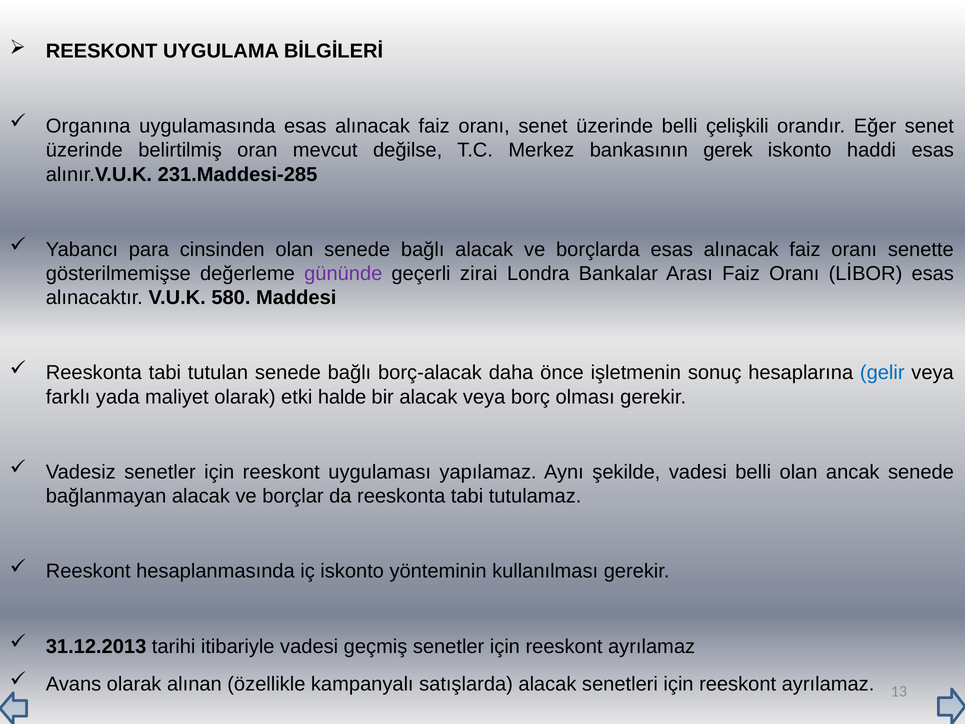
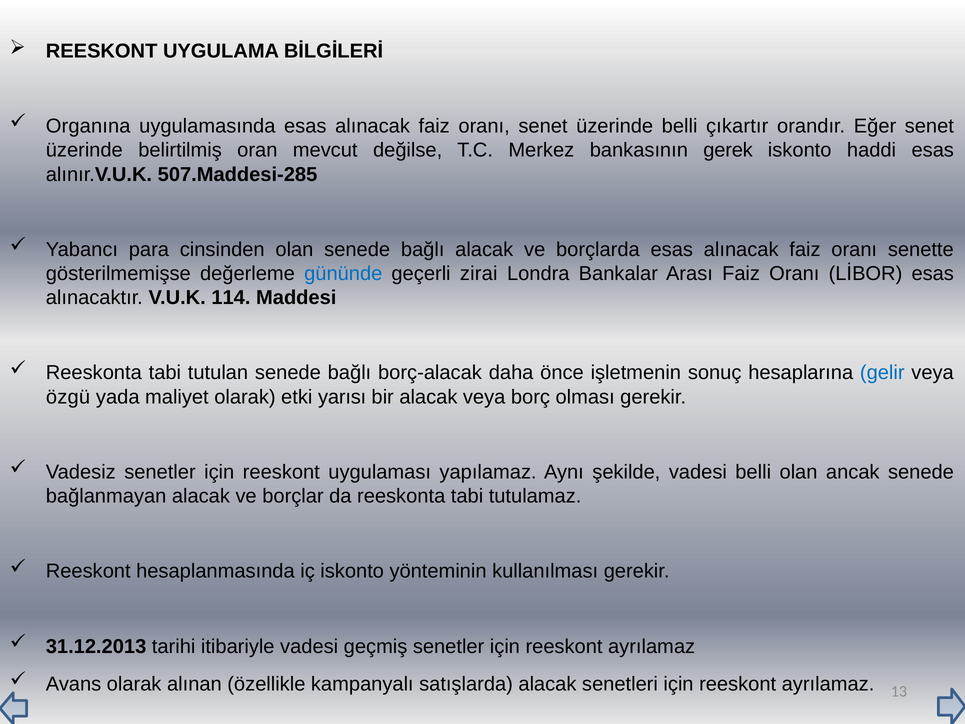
çelişkili: çelişkili -> çıkartır (737, 126)
231.Maddesi-285: 231.Maddesi-285 -> 507.Maddesi-285 (238, 174)
gününde colour: purple -> blue (343, 274)
580: 580 -> 114 (231, 298)
farklı: farklı -> özgü (68, 397)
halde: halde -> yarısı (342, 397)
